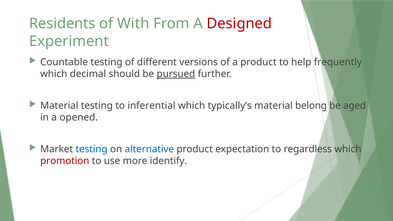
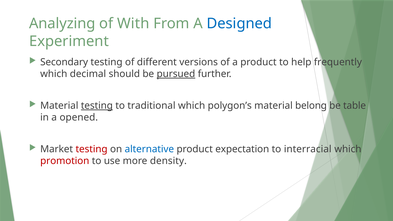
Residents: Residents -> Analyzing (62, 24)
Designed colour: red -> blue (239, 24)
Countable: Countable -> Secondary (64, 62)
testing underline: none -> present (97, 106)
inferential: inferential -> traditional (151, 106)
typically’s: typically’s -> polygon’s (230, 106)
aged: aged -> table (355, 106)
testing colour: blue -> red (92, 149)
regardless: regardless -> interracial (308, 149)
identify: identify -> density (168, 161)
